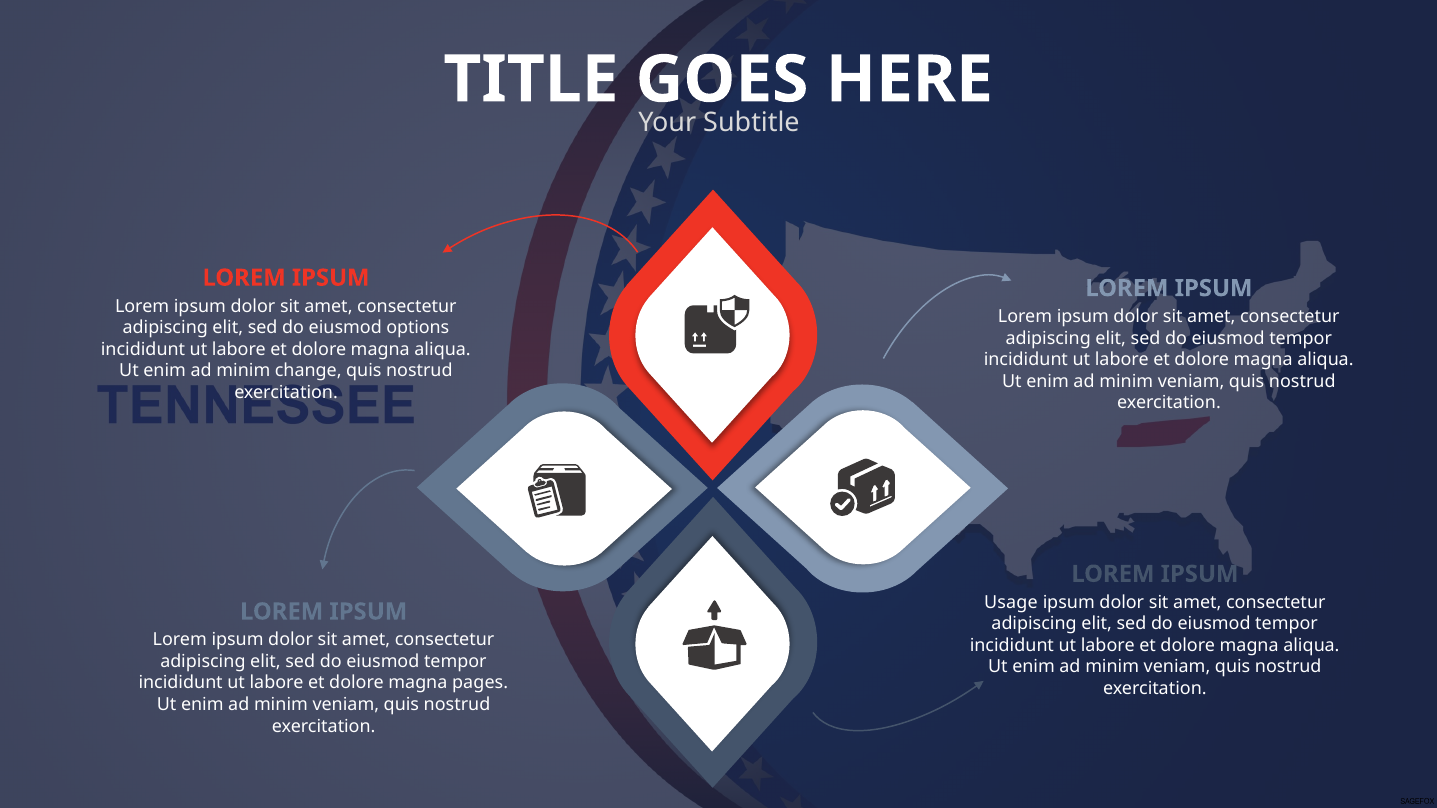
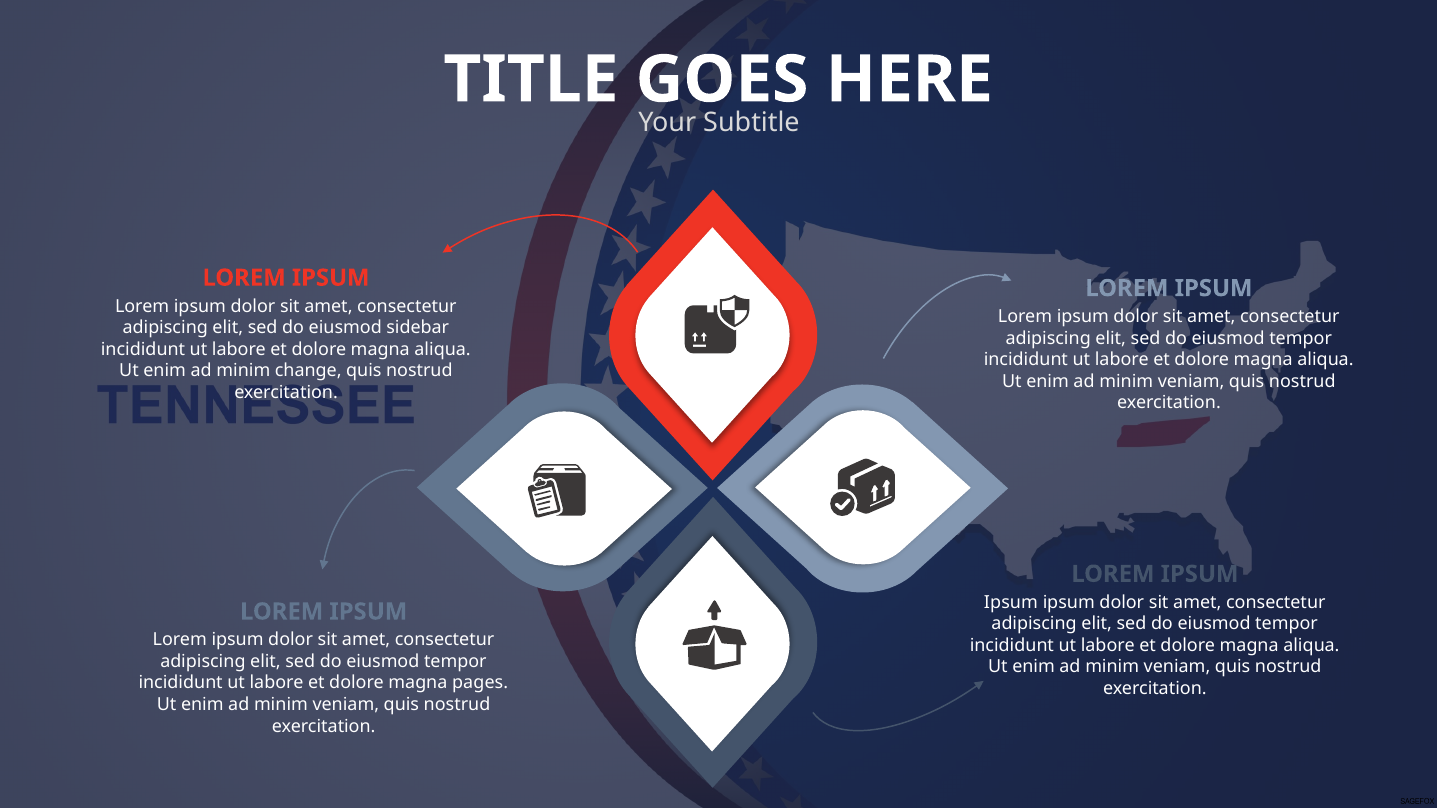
options: options -> sidebar (418, 328)
Usage: Usage -> Ipsum (1011, 602)
